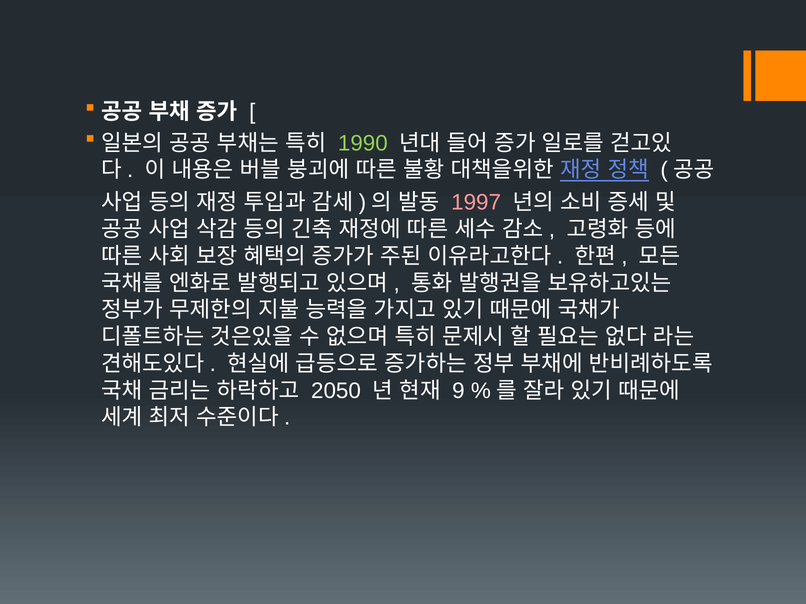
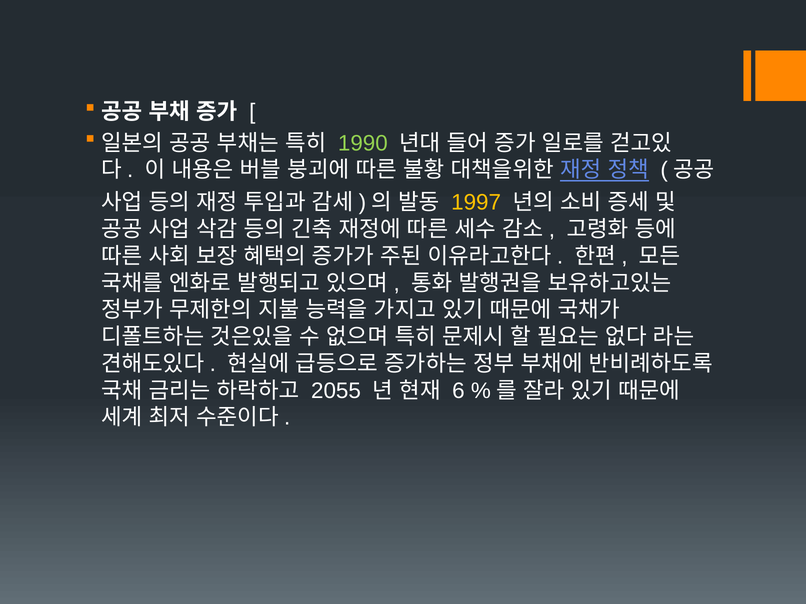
1997 colour: pink -> yellow (476, 203)
2050: 2050 -> 2055 (336, 391)
9: 9 -> 6 (458, 391)
